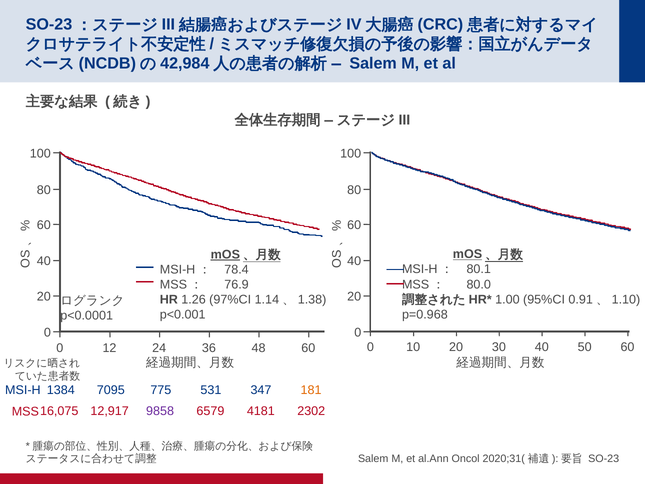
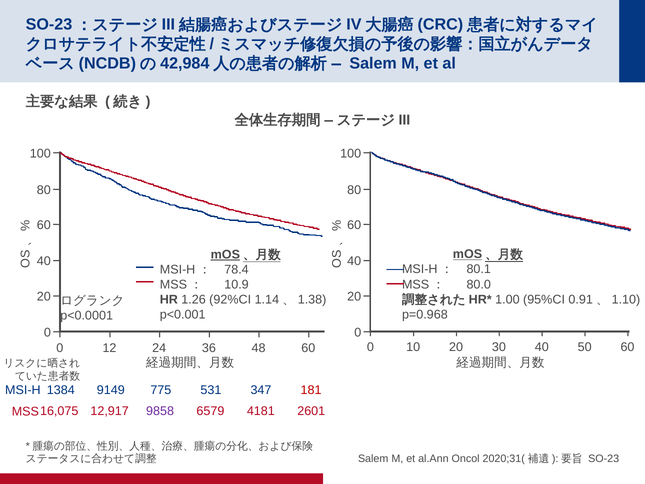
76.9: 76.9 -> 10.9 (237, 284)
97%CI: 97%CI -> 92%CI (230, 300)
7095: 7095 -> 9149 (111, 390)
181 colour: orange -> red (311, 390)
2302: 2302 -> 2601 (311, 411)
